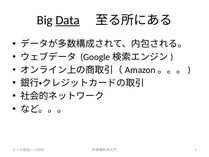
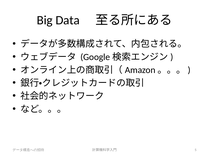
Data underline: present -> none (68, 20)
